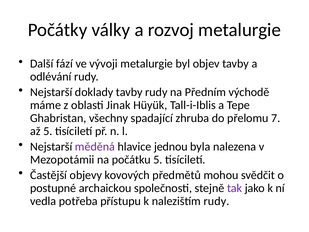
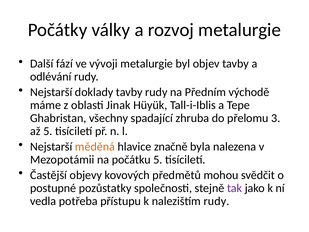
7: 7 -> 3 (276, 118)
měděná colour: purple -> orange (95, 146)
jednou: jednou -> značně (171, 146)
archaickou: archaickou -> pozůstatky (105, 188)
